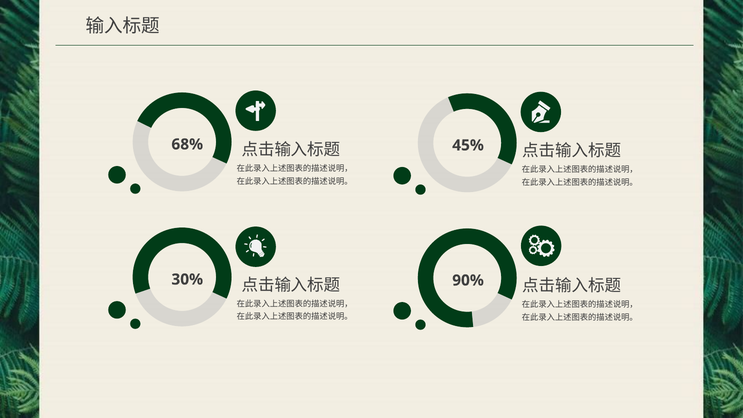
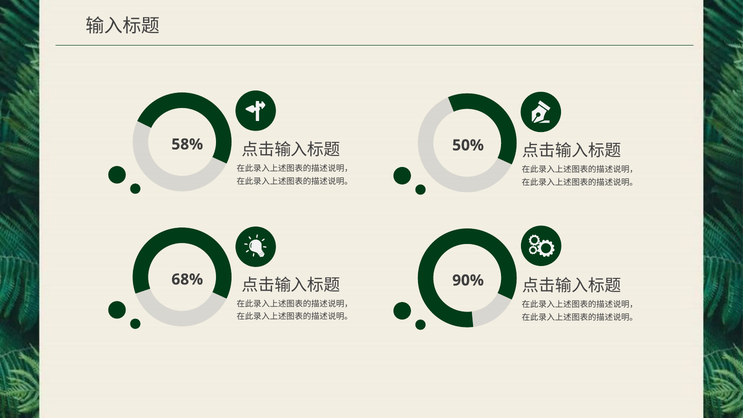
68%: 68% -> 58% (187, 144)
45%: 45% -> 50% (468, 145)
30%: 30% -> 68% (187, 279)
